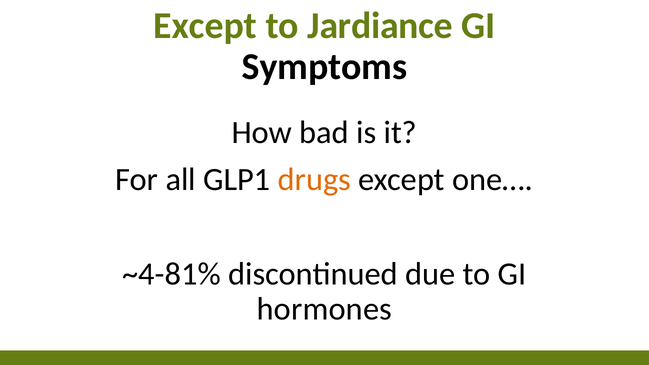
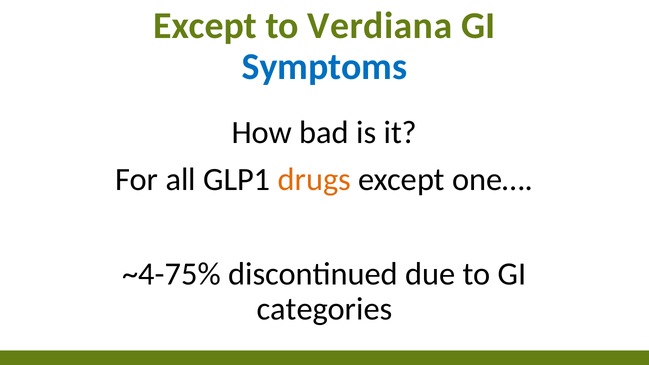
Jardiance: Jardiance -> Verdiana (380, 26)
Symptoms colour: black -> blue (324, 67)
~4-81%: ~4-81% -> ~4-75% (172, 274)
hormones: hormones -> categories (324, 309)
